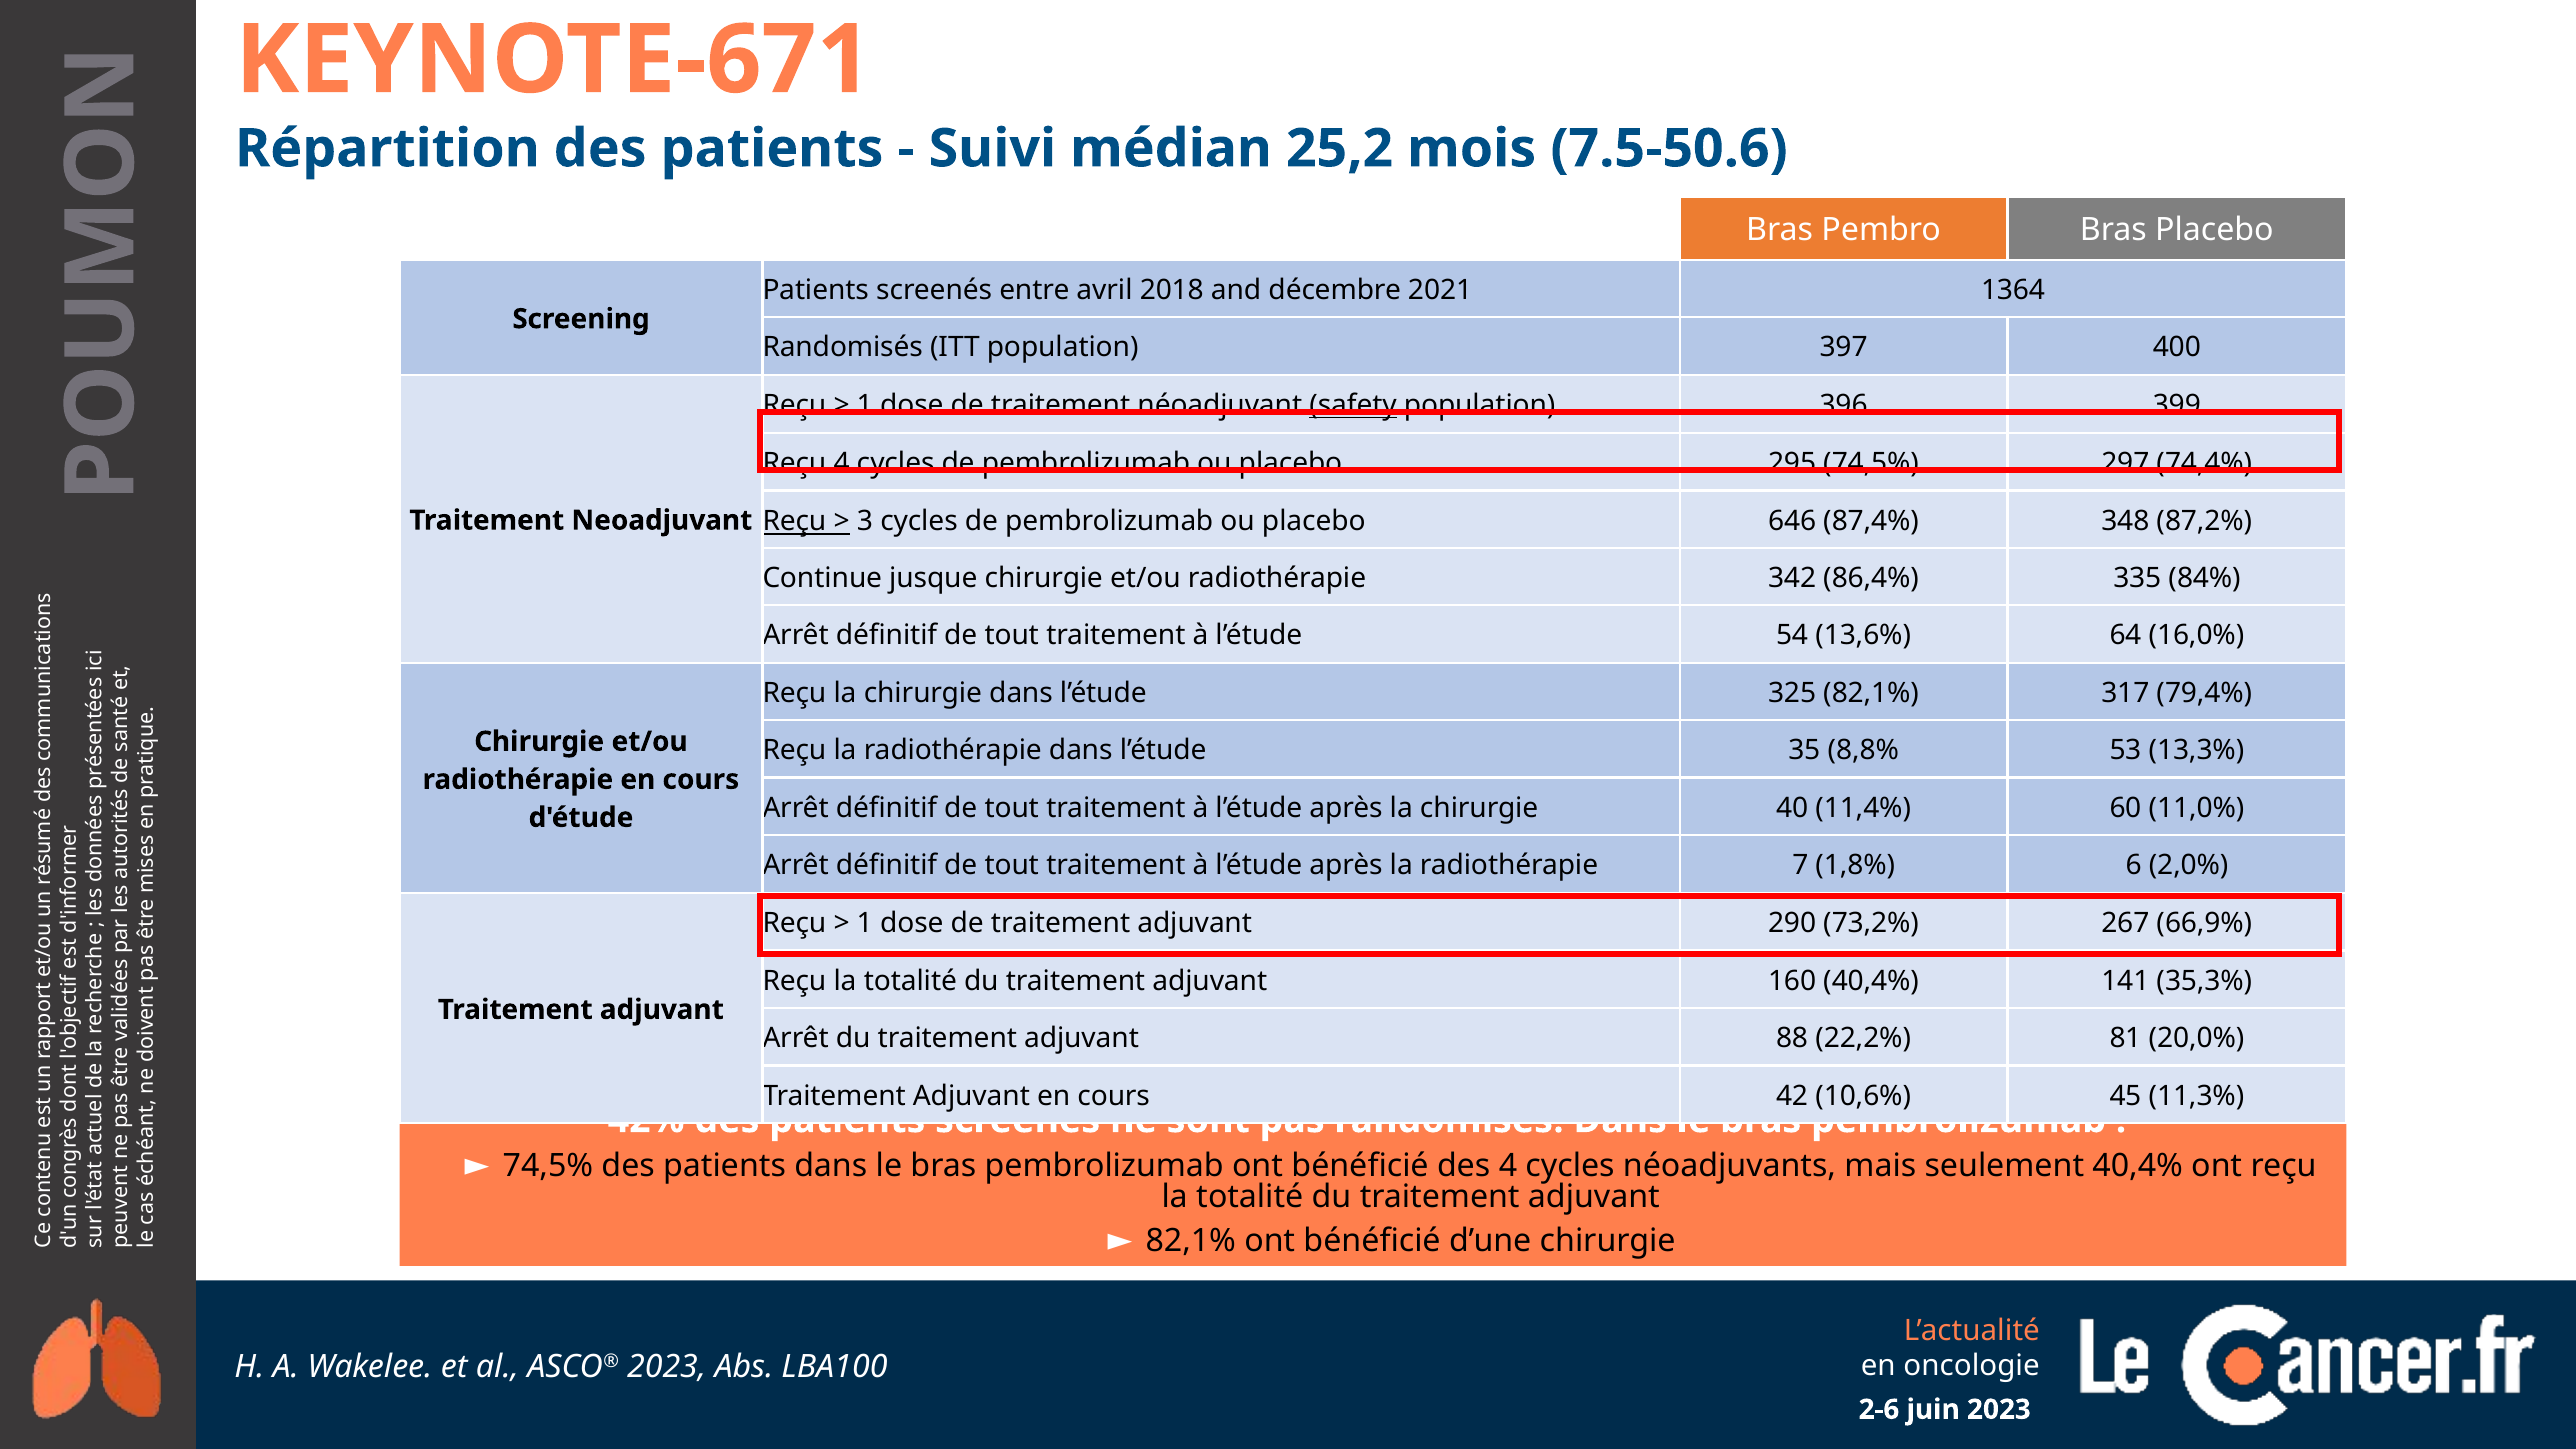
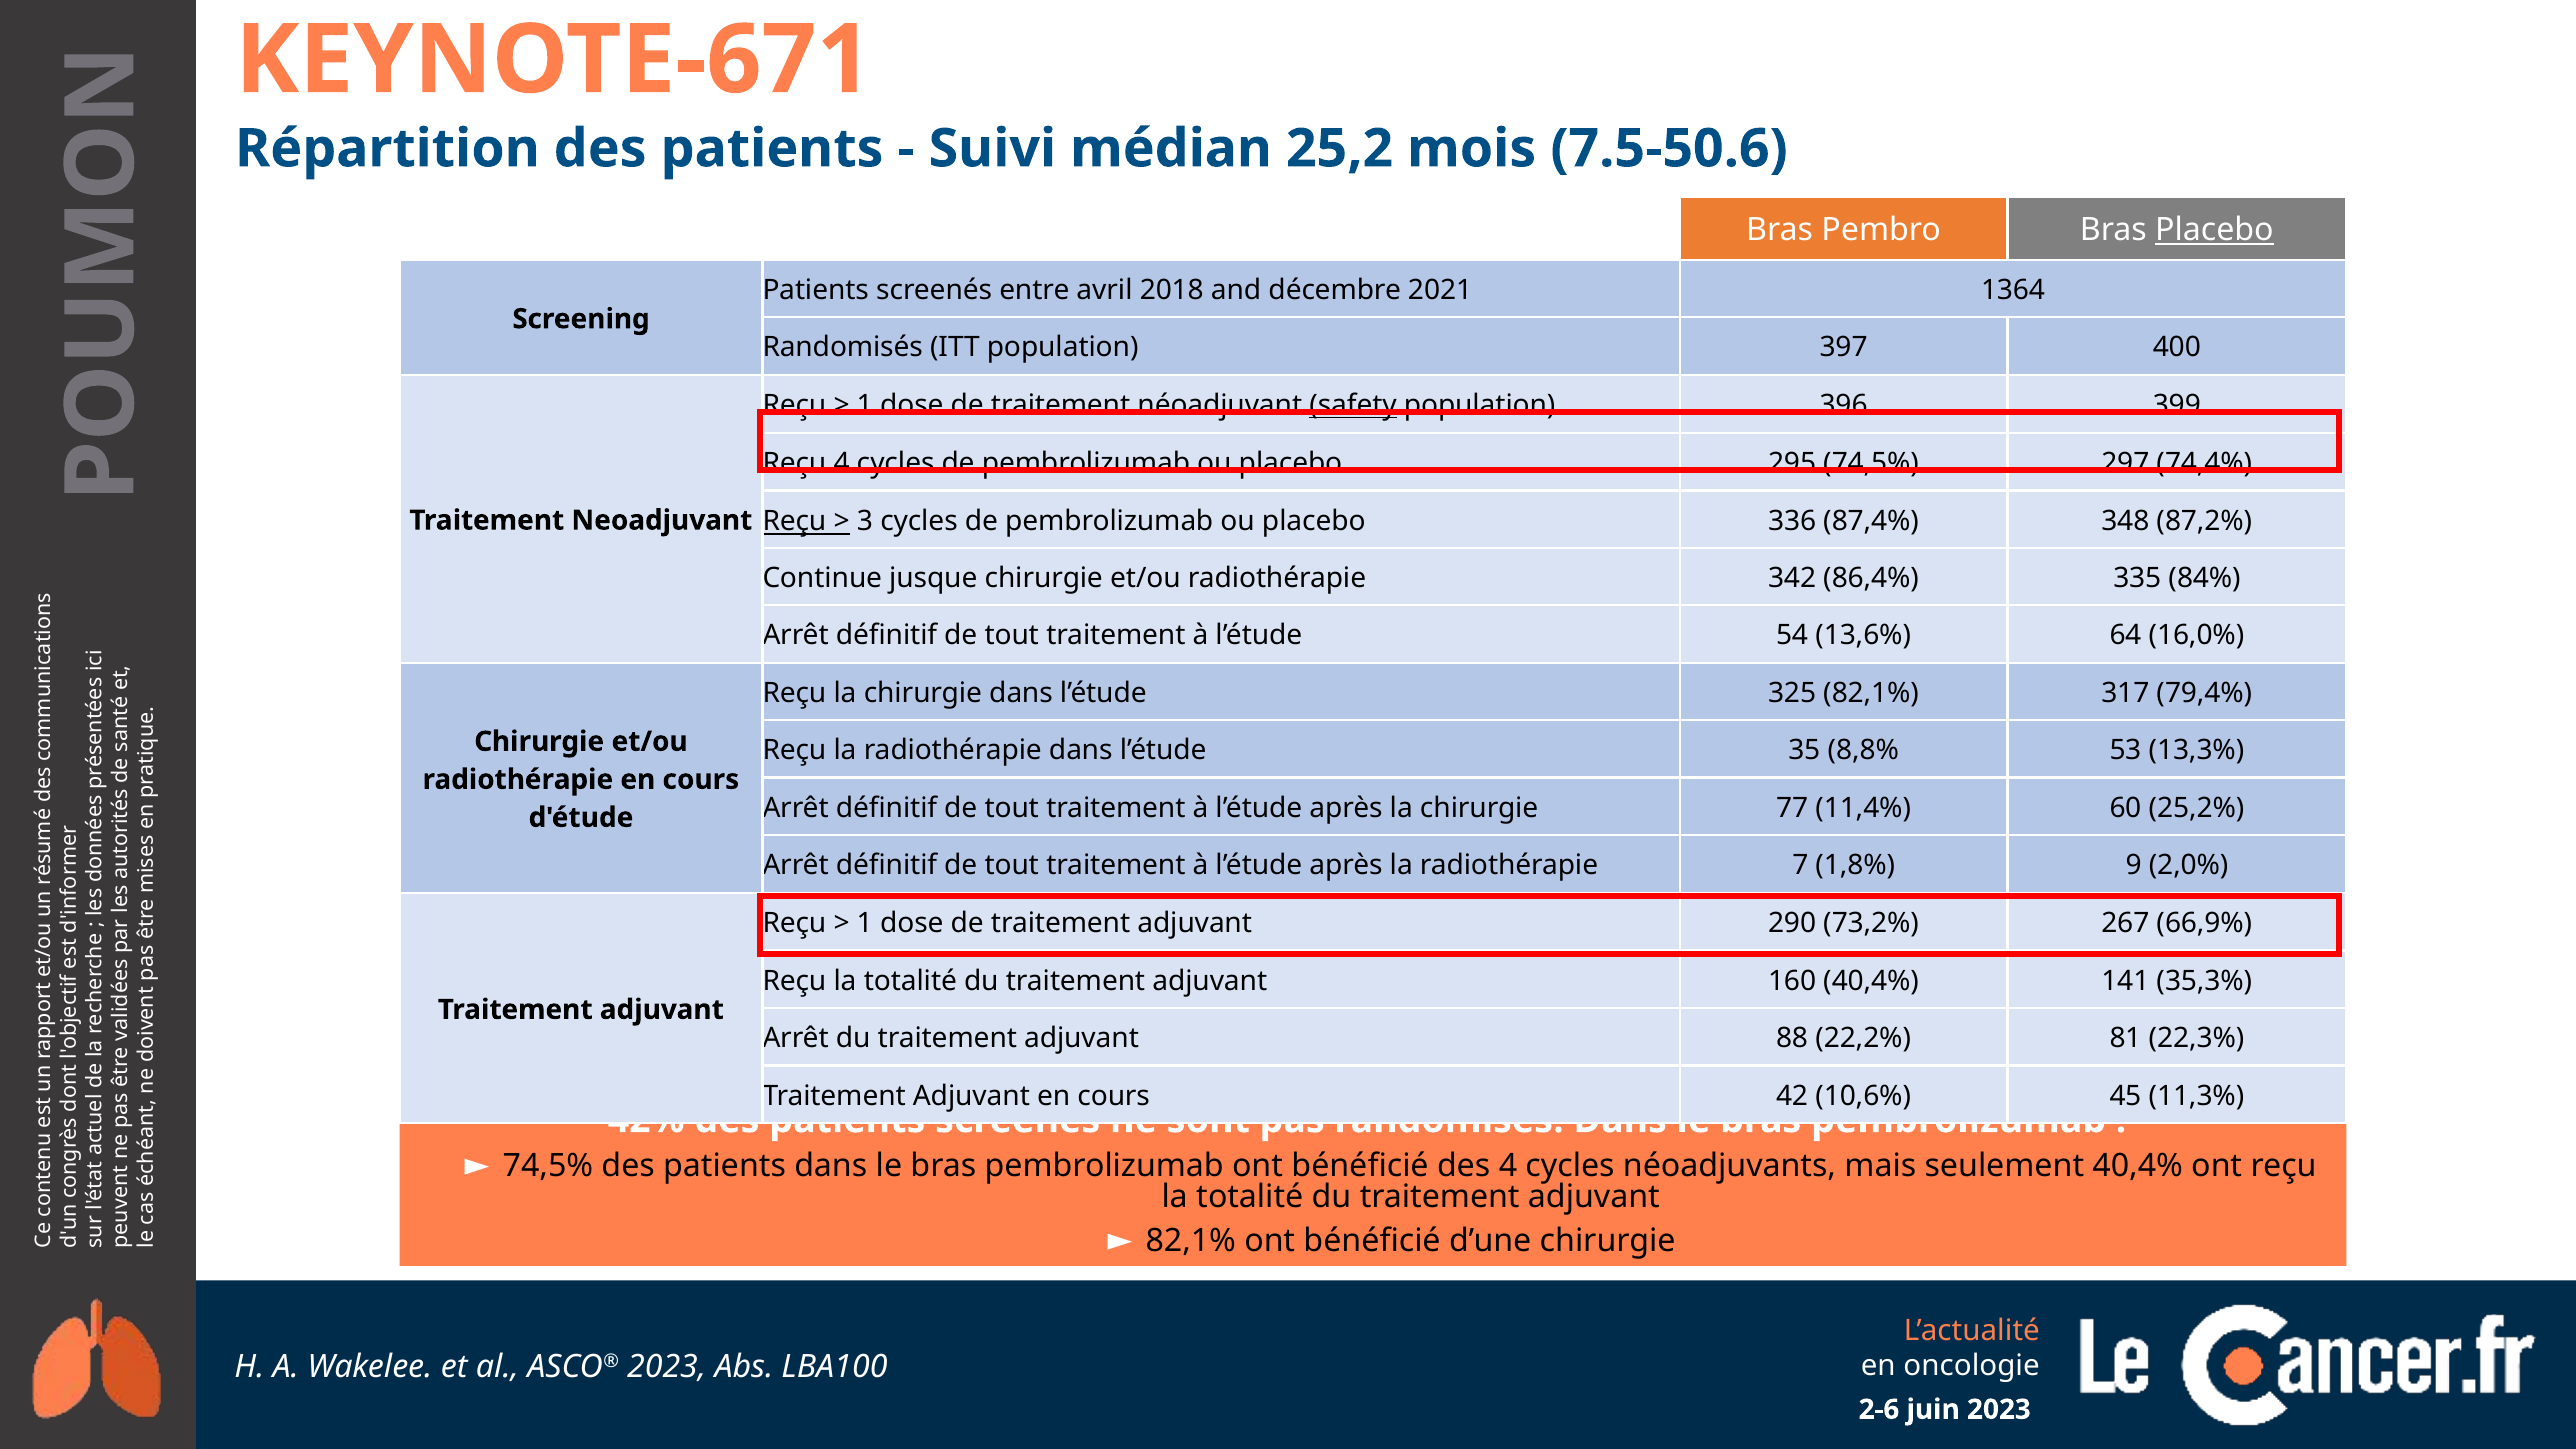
Placebo underline: none -> present (2214, 230)
646: 646 -> 336 (1792, 521)
40: 40 -> 77 (1792, 808)
11,0%: 11,0% -> 25,2% (2197, 808)
6: 6 -> 9 (2134, 866)
20,0%: 20,0% -> 22,3% (2197, 1038)
